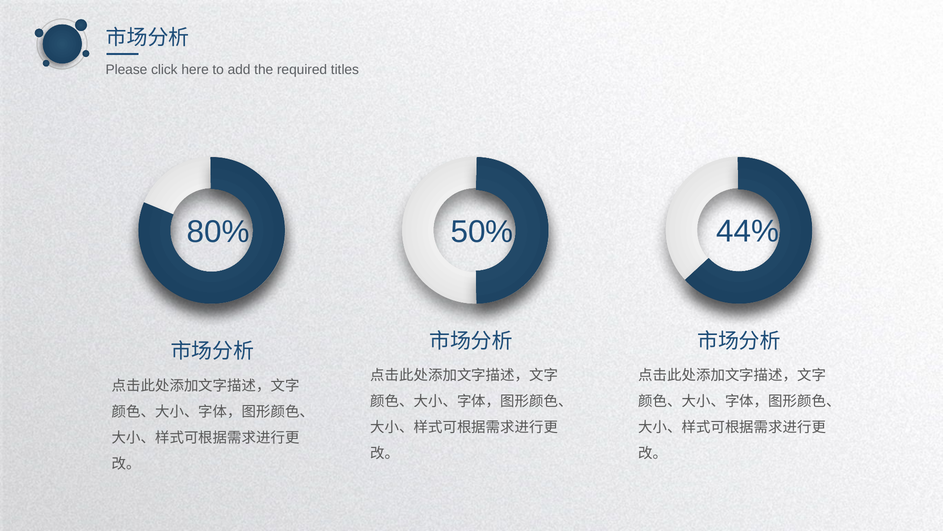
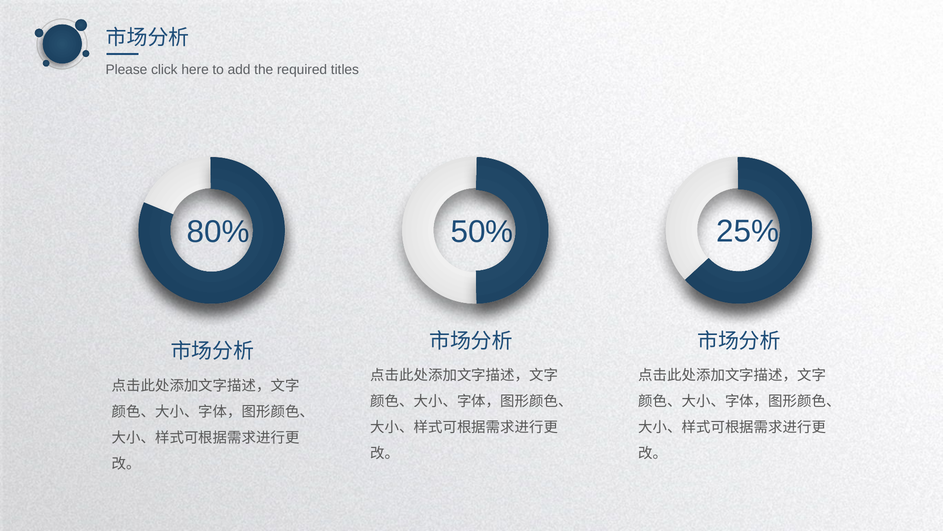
44%: 44% -> 25% (748, 231)
